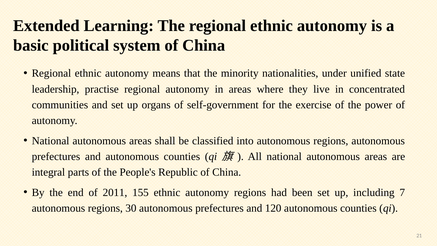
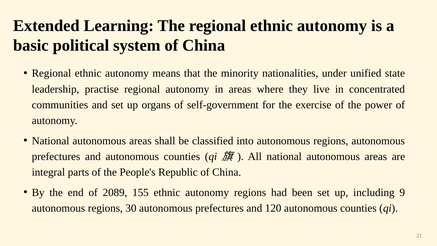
2011: 2011 -> 2089 (115, 192)
7: 7 -> 9 (402, 192)
